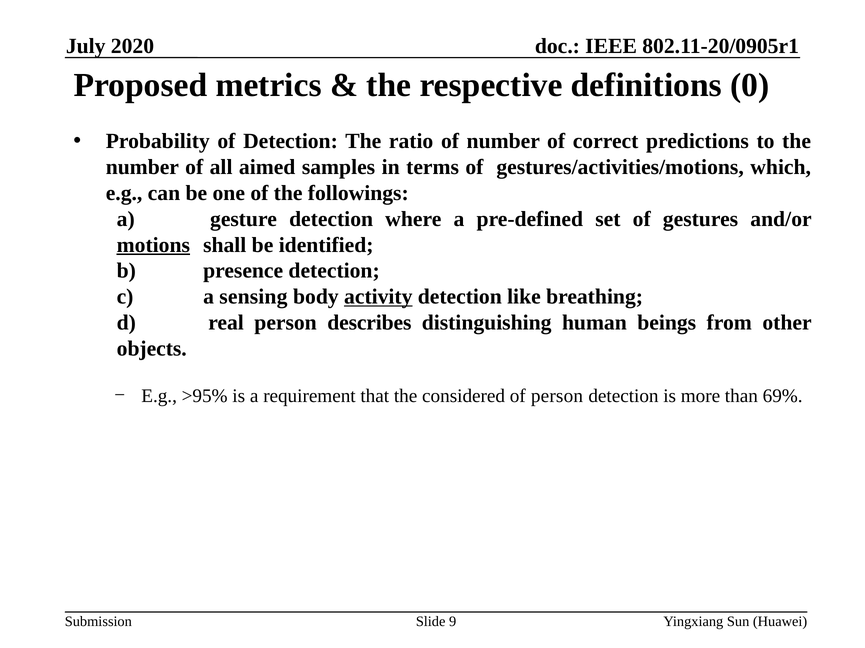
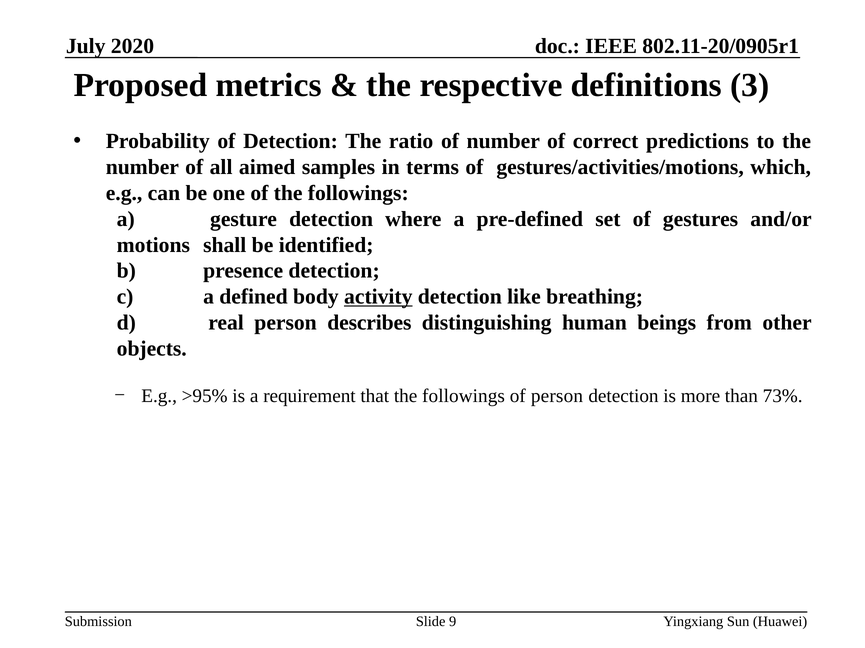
0: 0 -> 3 (750, 85)
motions underline: present -> none (153, 245)
sensing: sensing -> defined (253, 297)
that the considered: considered -> followings (464, 396)
69%: 69% -> 73% (783, 396)
